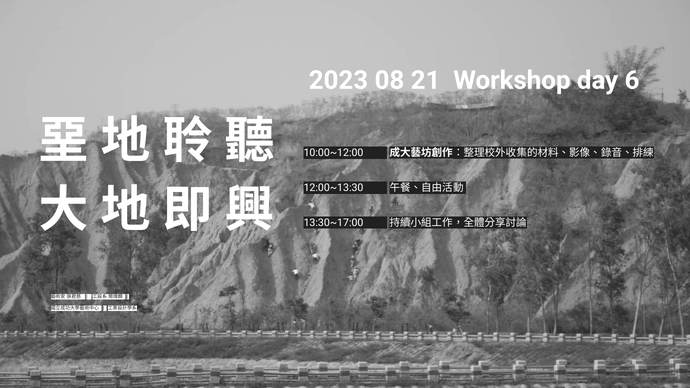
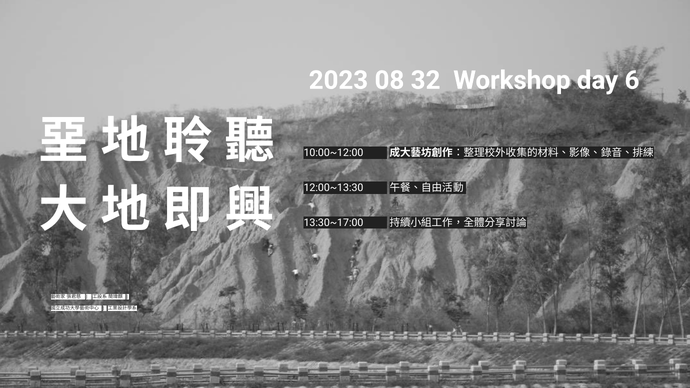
21: 21 -> 32 (426, 80)
